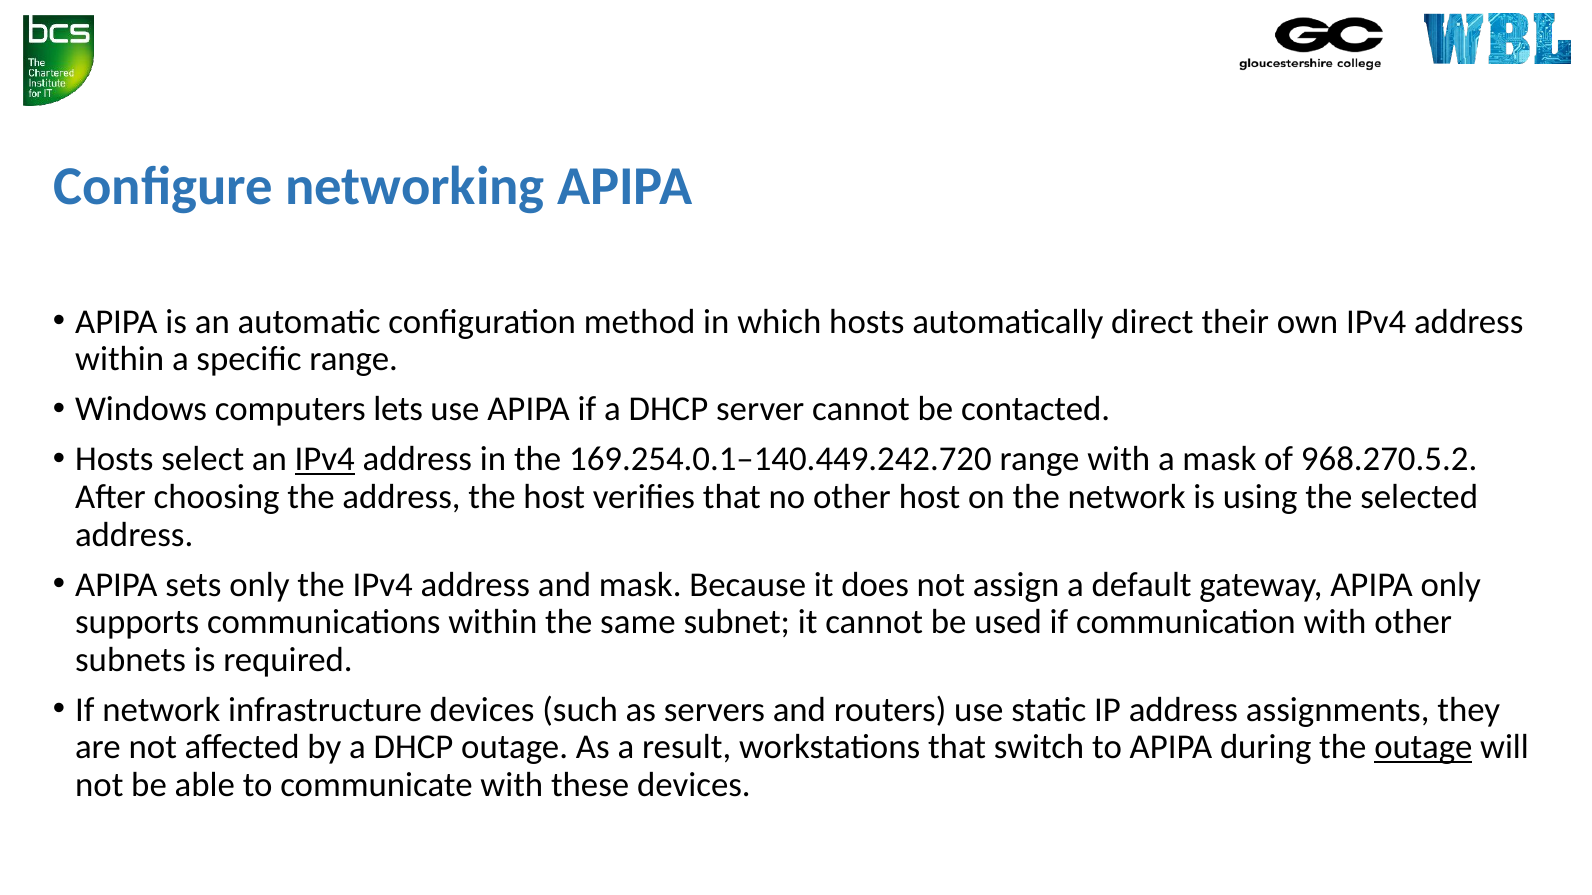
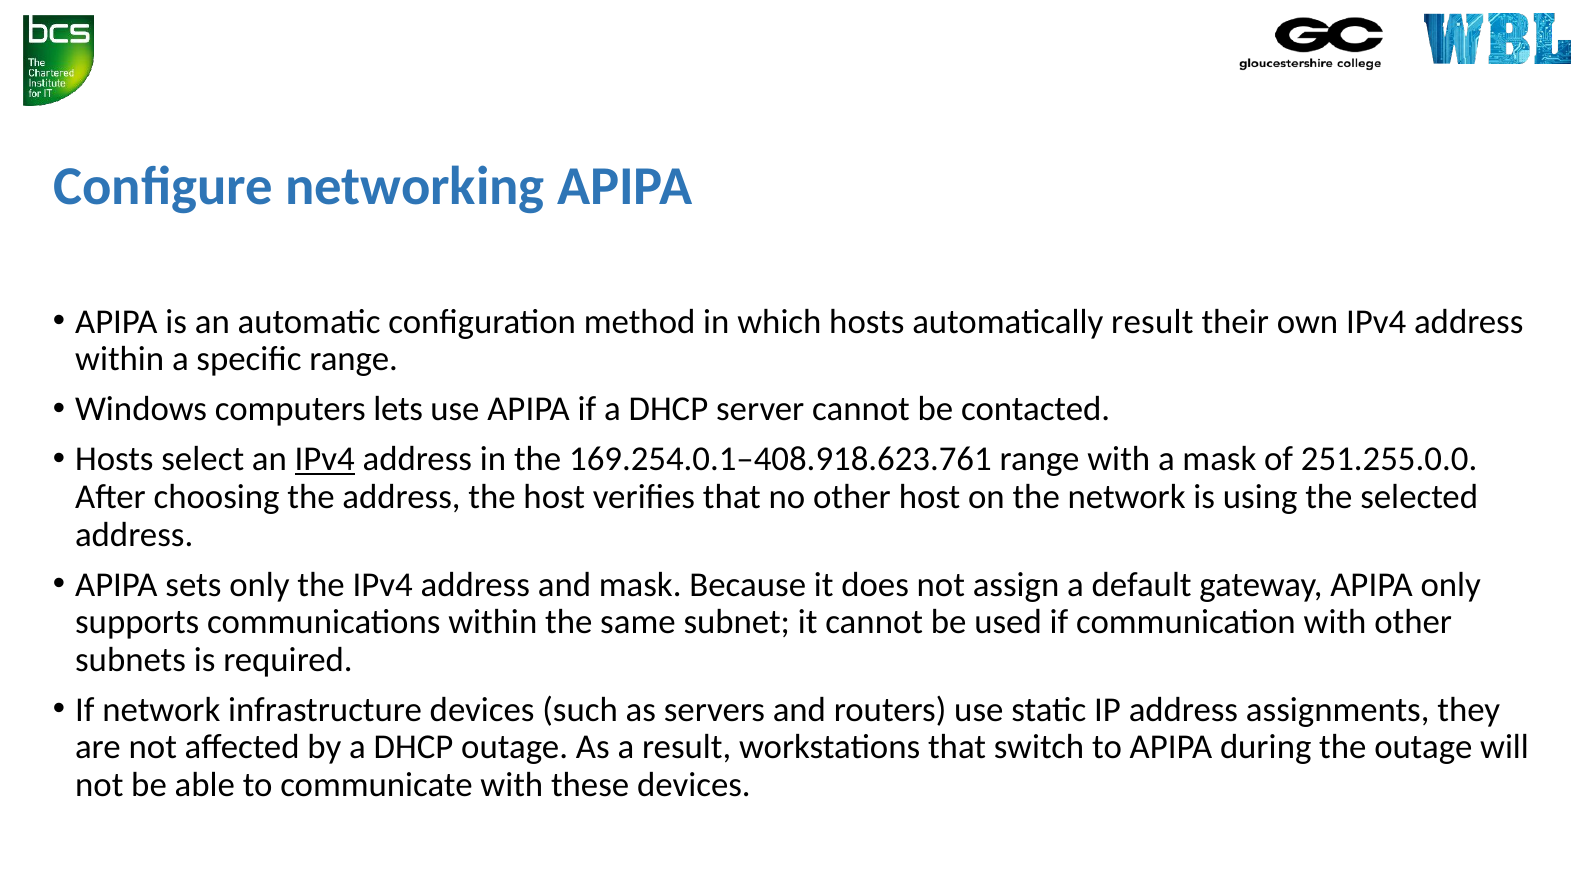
automatically direct: direct -> result (1152, 322)
169.254.0.1–140.449.242.720: 169.254.0.1–140.449.242.720 -> 169.254.0.1–408.918.623.761 (780, 460)
968.270.5.2: 968.270.5.2 -> 251.255.0.0 (1389, 460)
outage underline: present -> none (1423, 748)
